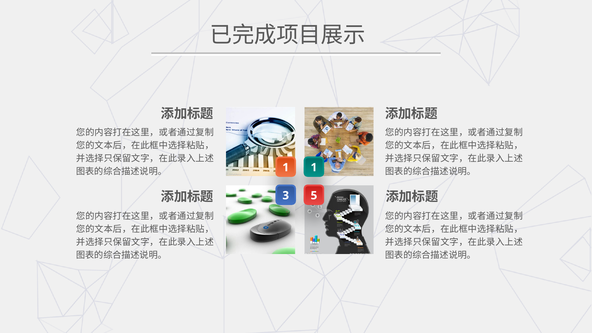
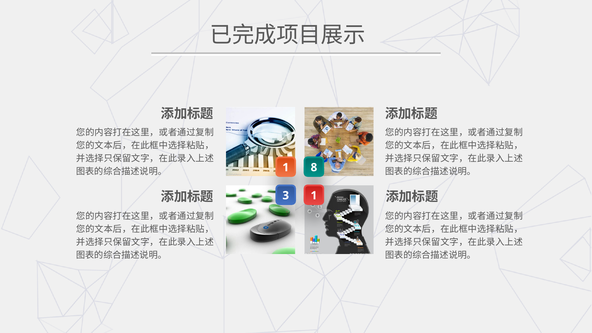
1 1: 1 -> 8 (314, 167)
3 5: 5 -> 1 (314, 196)
